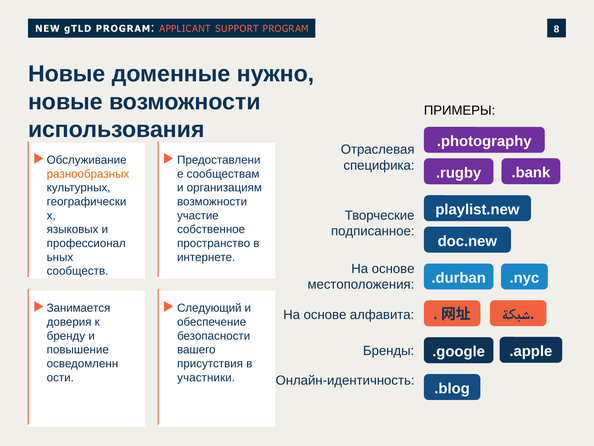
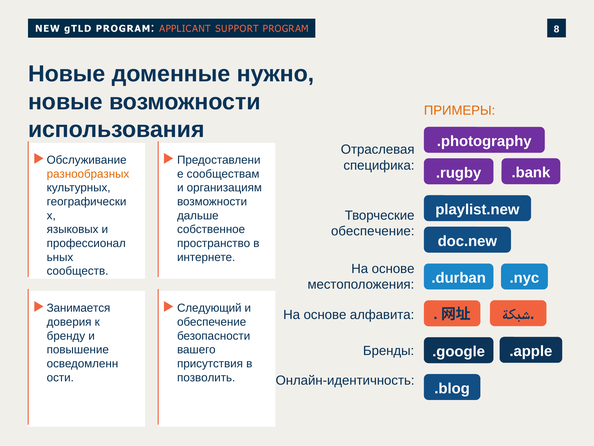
ПРИМЕРЫ colour: black -> orange (460, 110)
участие: участие -> дальше (198, 215)
подписанное: подписанное -> обеспечение (373, 231)
участники: участники -> позволить (206, 377)
